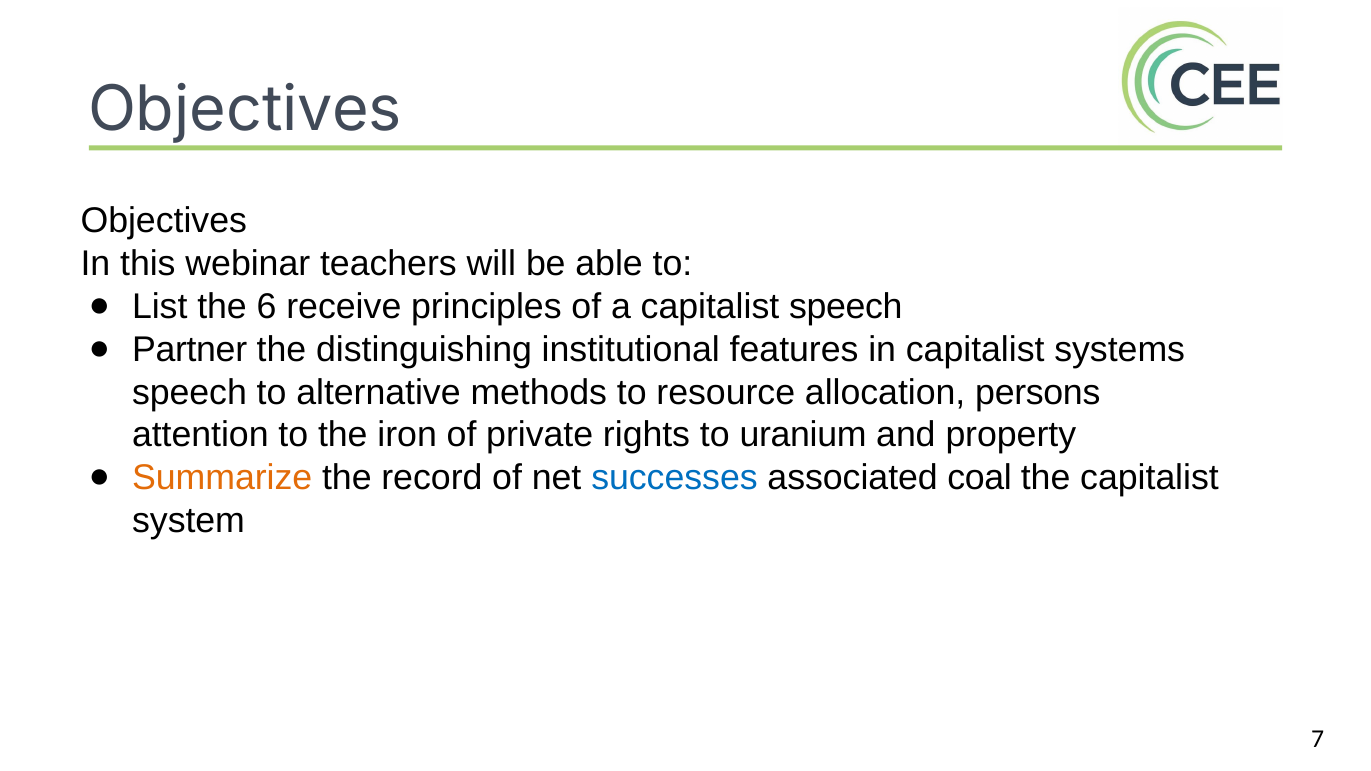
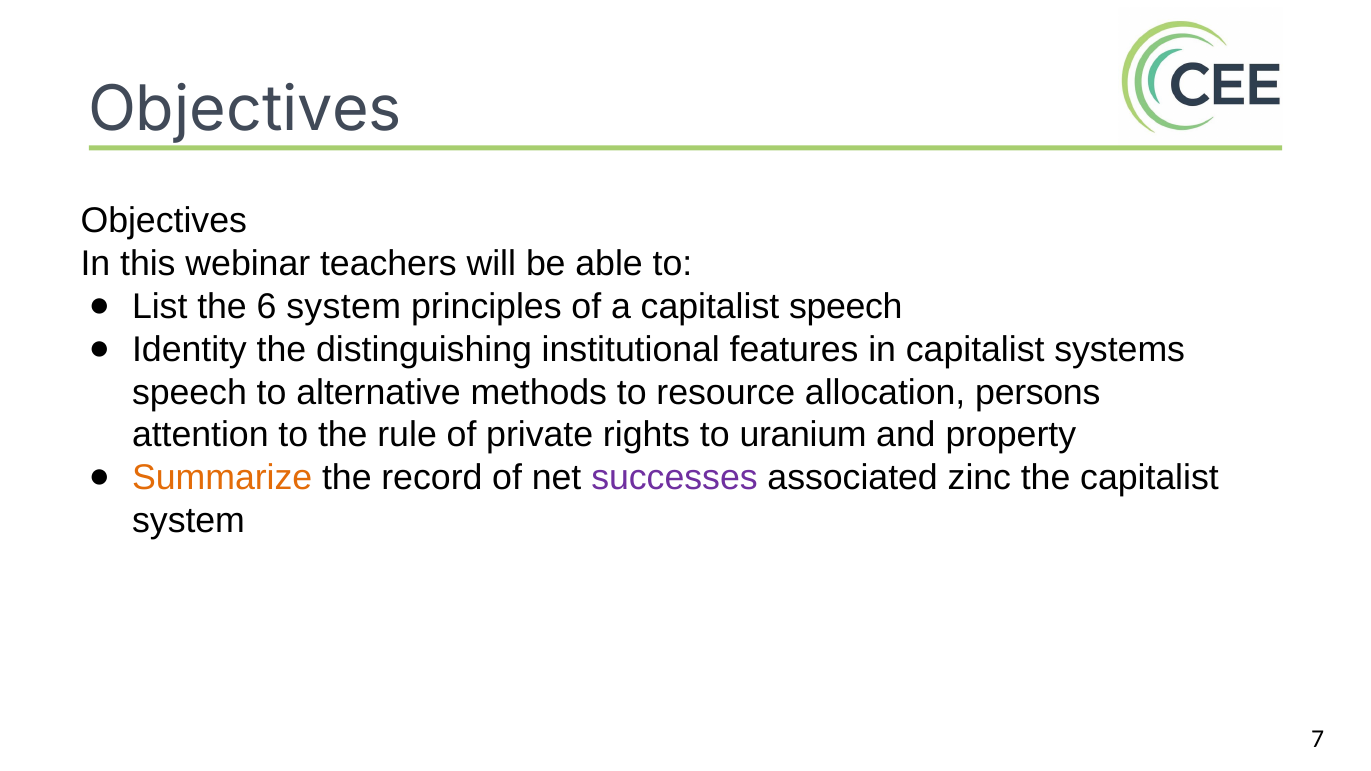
6 receive: receive -> system (344, 307)
Partner: Partner -> Identity (189, 350)
iron: iron -> rule (407, 435)
successes colour: blue -> purple (674, 478)
coal: coal -> zinc (979, 478)
